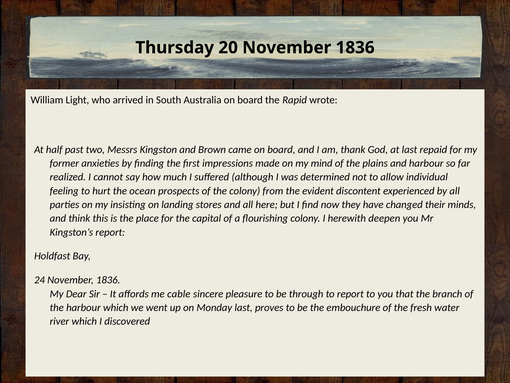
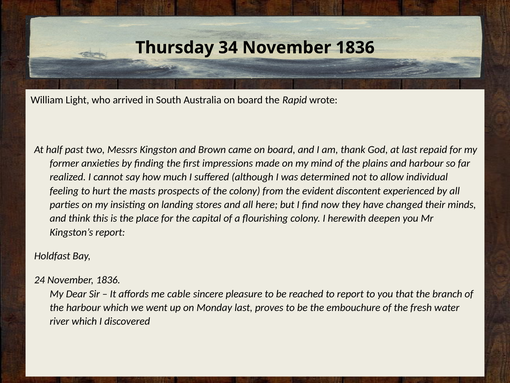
20: 20 -> 34 (228, 48)
ocean: ocean -> masts (142, 191)
through: through -> reached (306, 293)
